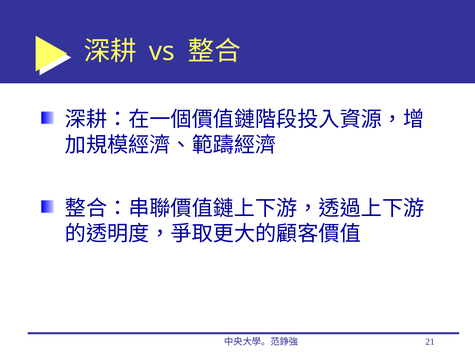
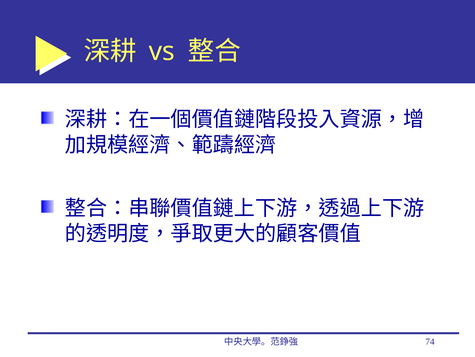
21: 21 -> 74 (430, 341)
